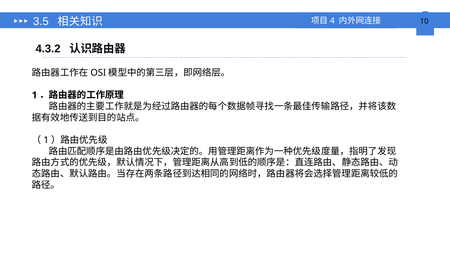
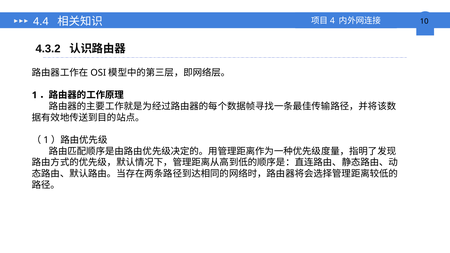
3.5: 3.5 -> 4.4 (41, 22)
